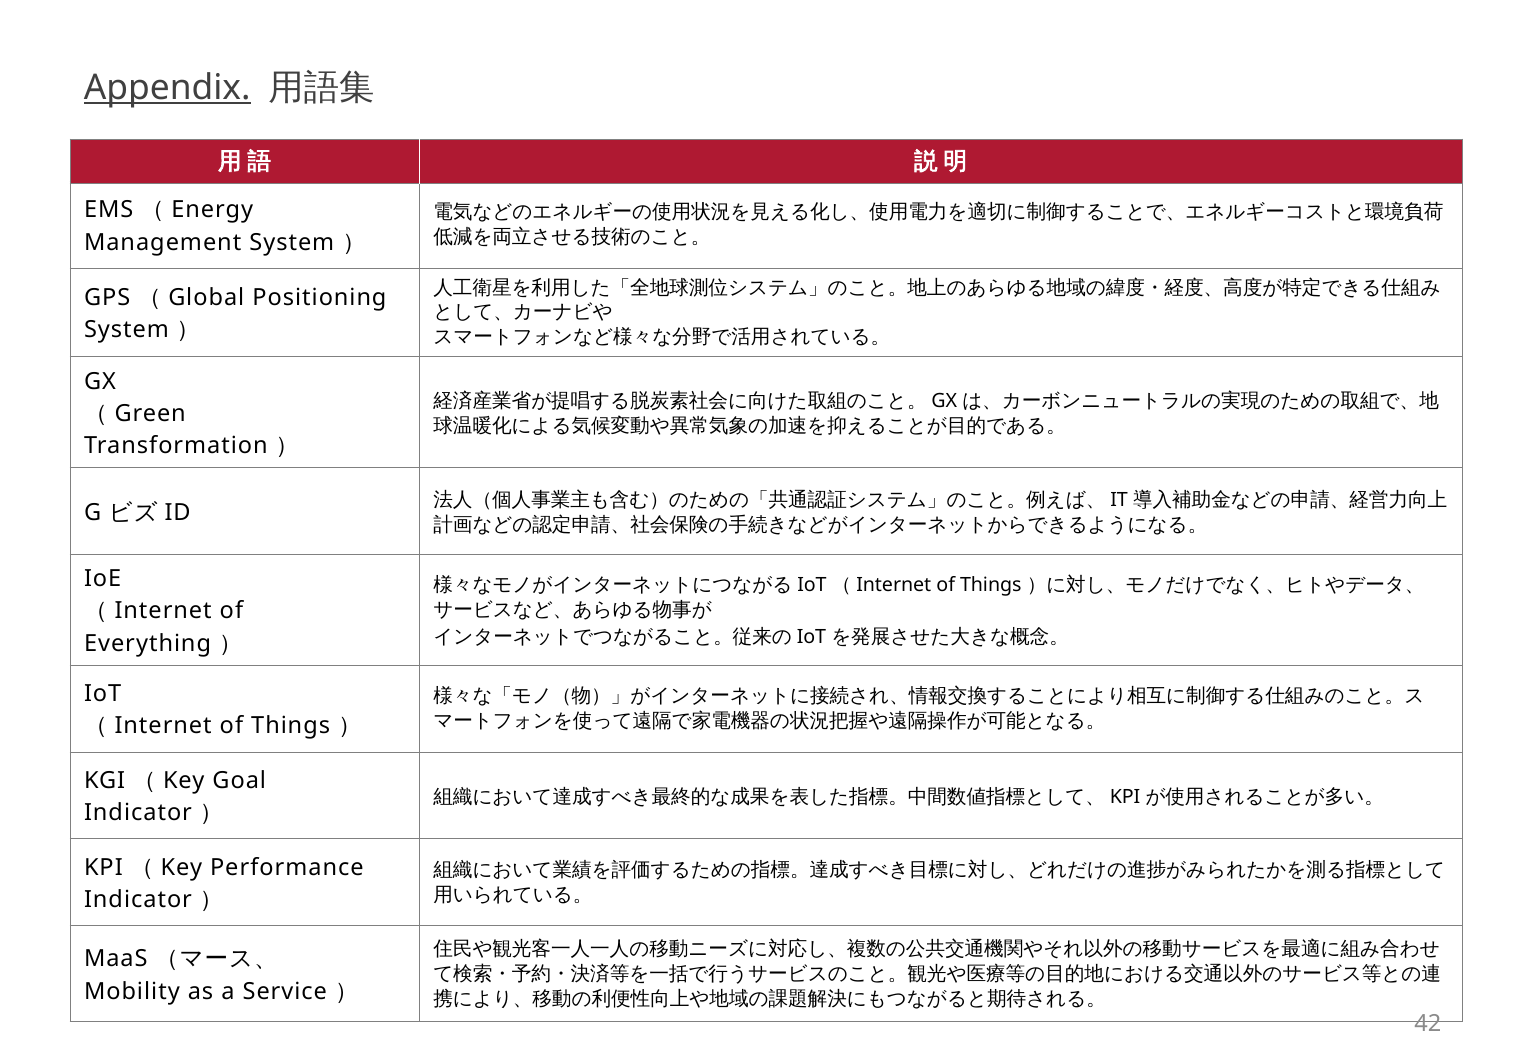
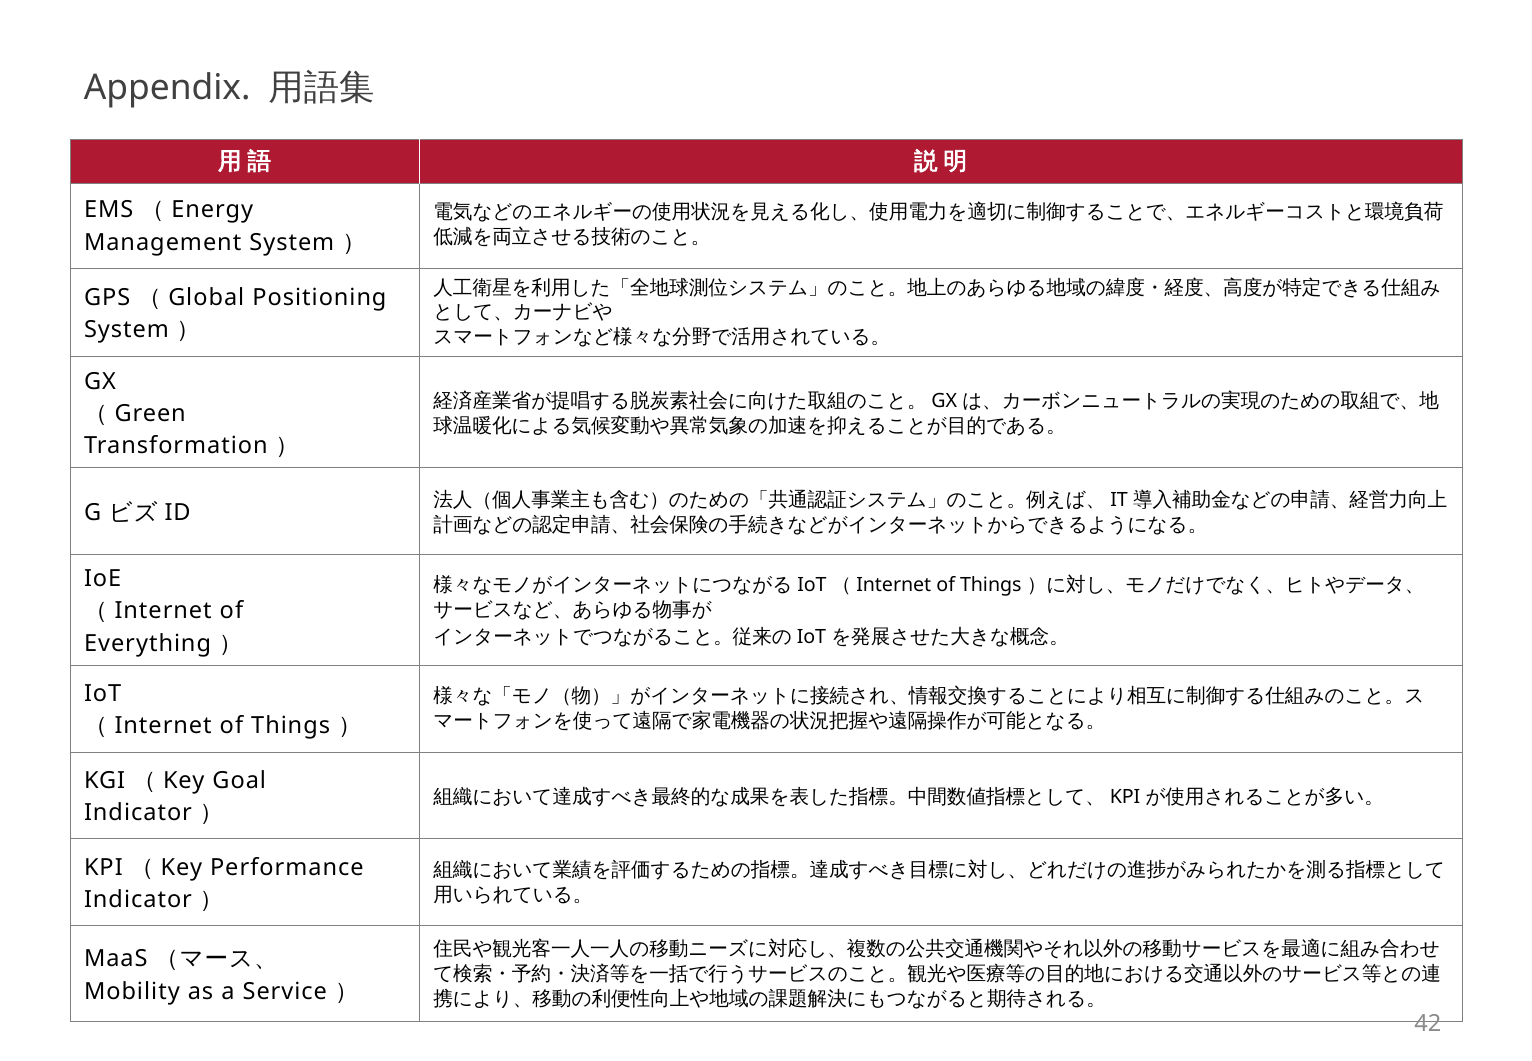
Appendix underline: present -> none (167, 88)
